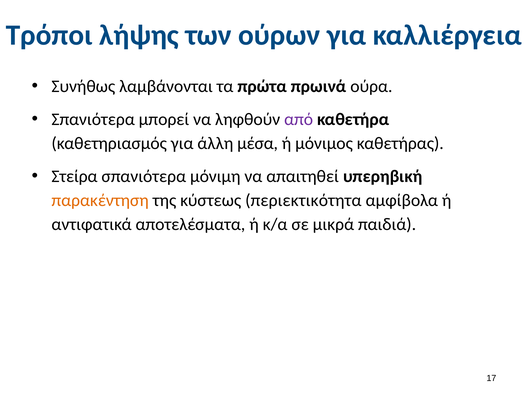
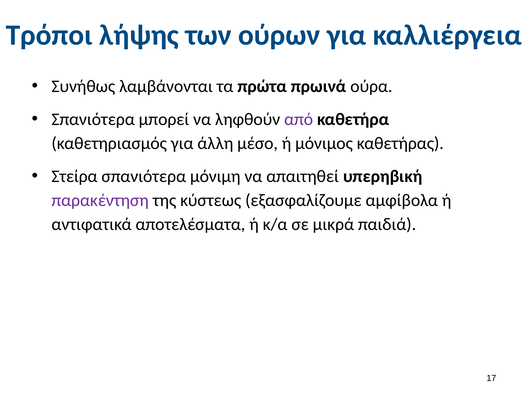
μέσα: μέσα -> μέσο (258, 143)
παρακέντηση colour: orange -> purple (100, 200)
περιεκτικότητα: περιεκτικότητα -> εξασφαλίζουμε (303, 200)
